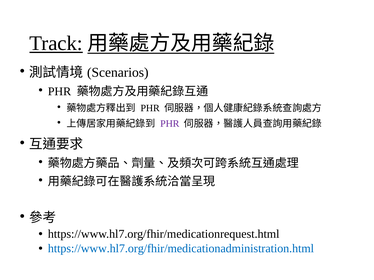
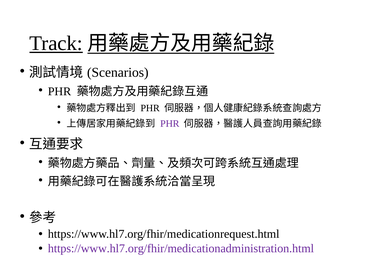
https://www.hl7.org/fhir/medicationadministration.html colour: blue -> purple (181, 249)
